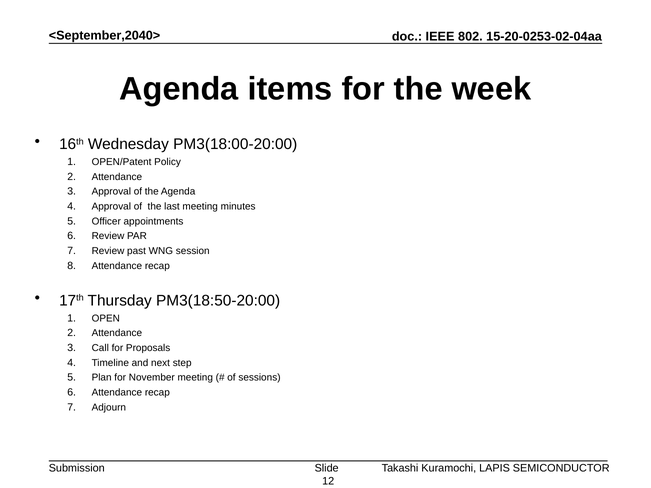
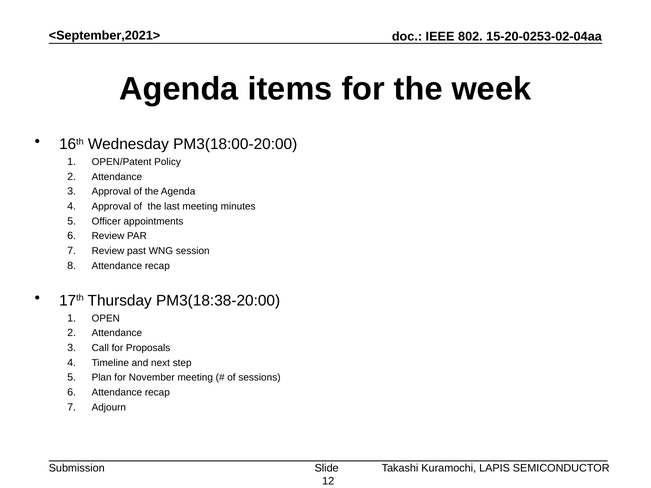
<September,2040>: <September,2040> -> <September,2021> (104, 36)
PM3(18:50-20:00: PM3(18:50-20:00 -> PM3(18:38-20:00 (218, 301)
